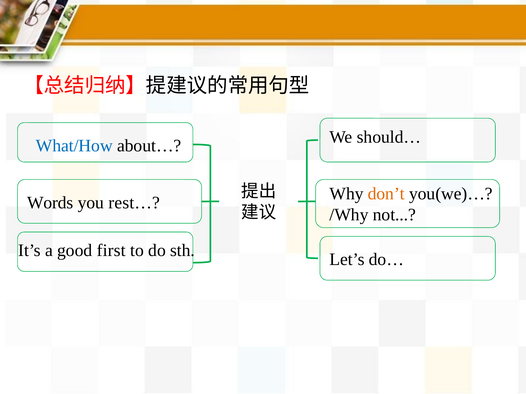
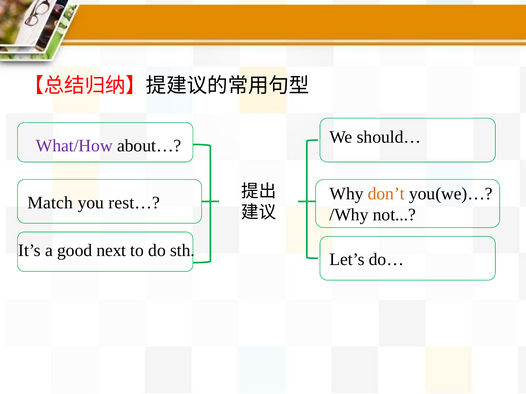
What/How colour: blue -> purple (74, 146)
Words: Words -> Match (50, 203)
first: first -> next (111, 251)
